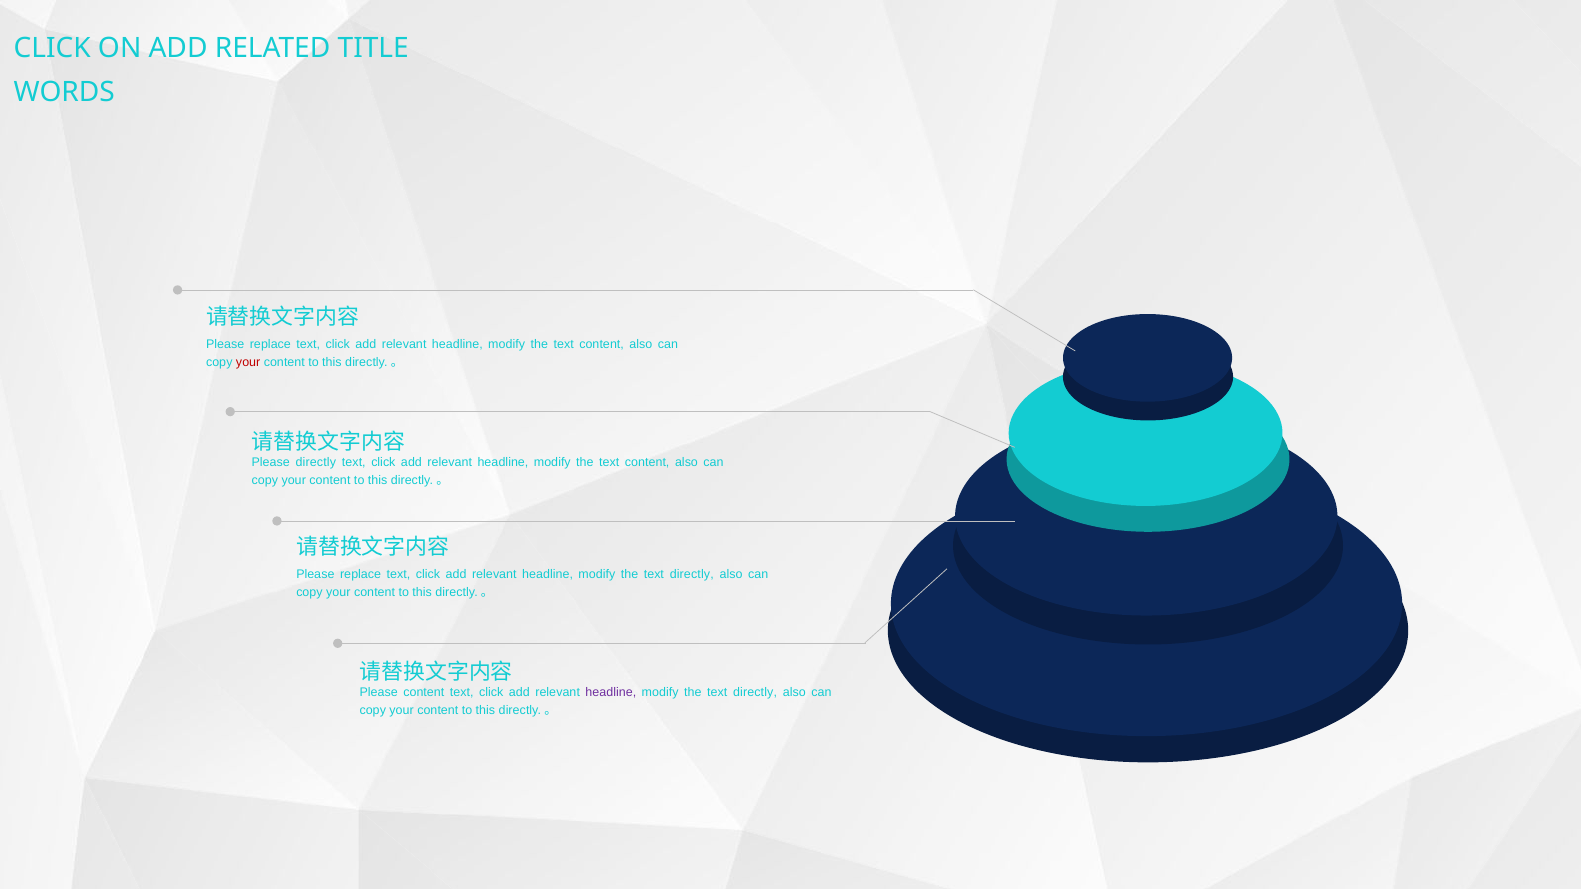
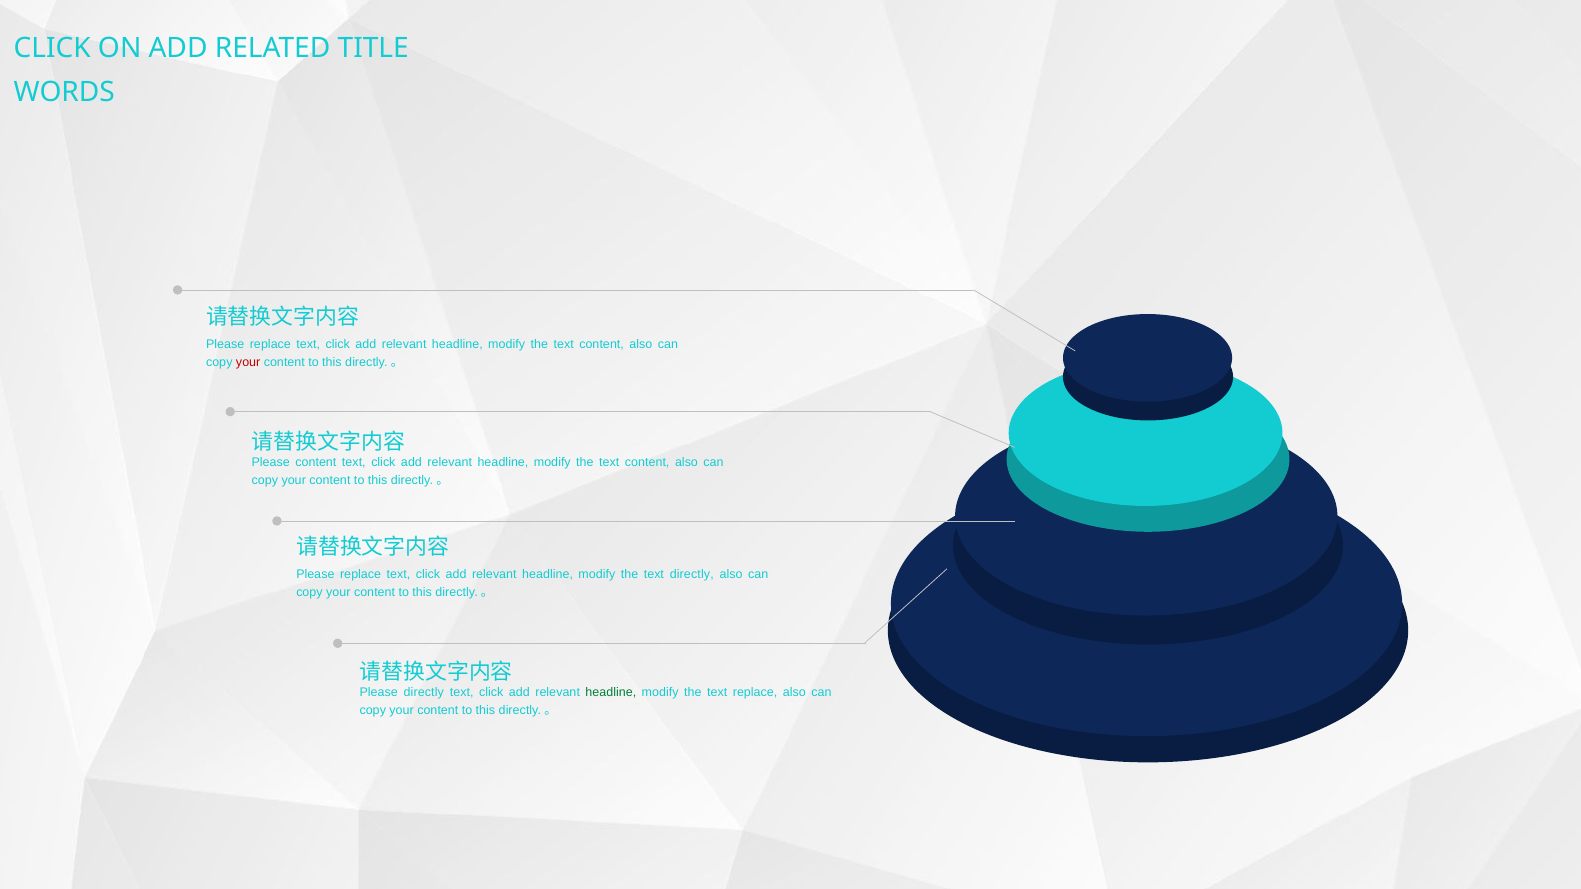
Please directly: directly -> content (316, 462)
Please content: content -> directly (424, 692)
headline colour: purple -> green (611, 692)
directly: directly -> replace (755, 692)
